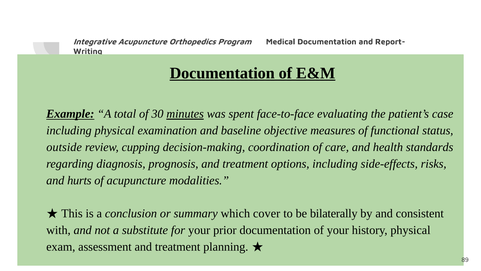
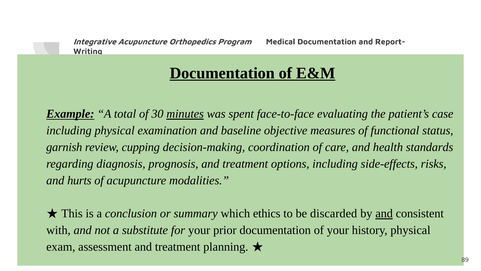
outside: outside -> garnish (64, 147)
cover: cover -> ethics (267, 213)
bilaterally: bilaterally -> discarded (334, 213)
and underline: none -> present (384, 213)
